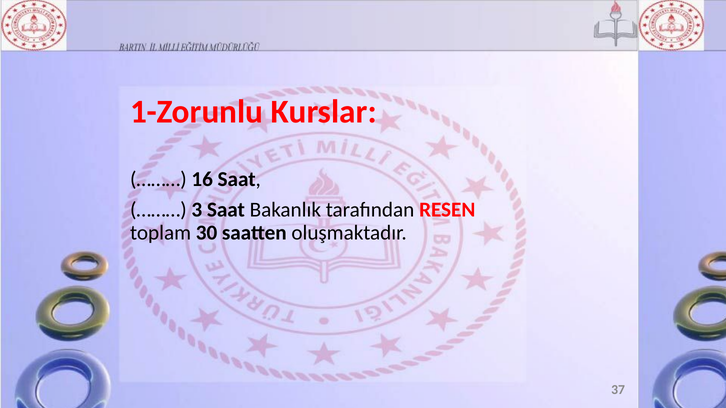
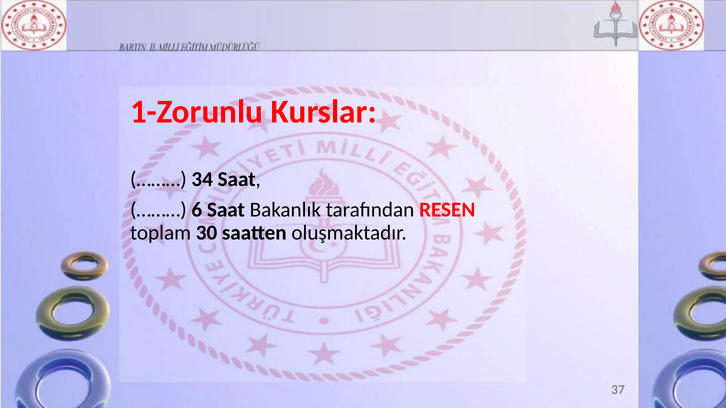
16: 16 -> 34 (202, 180)
3: 3 -> 6 (197, 210)
